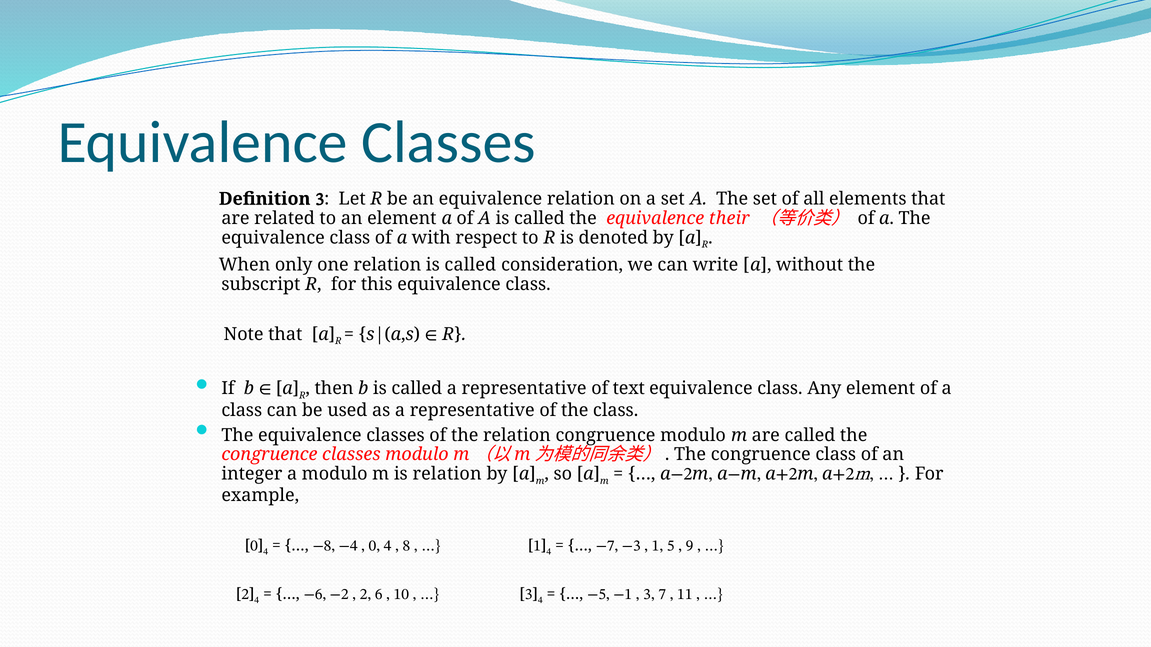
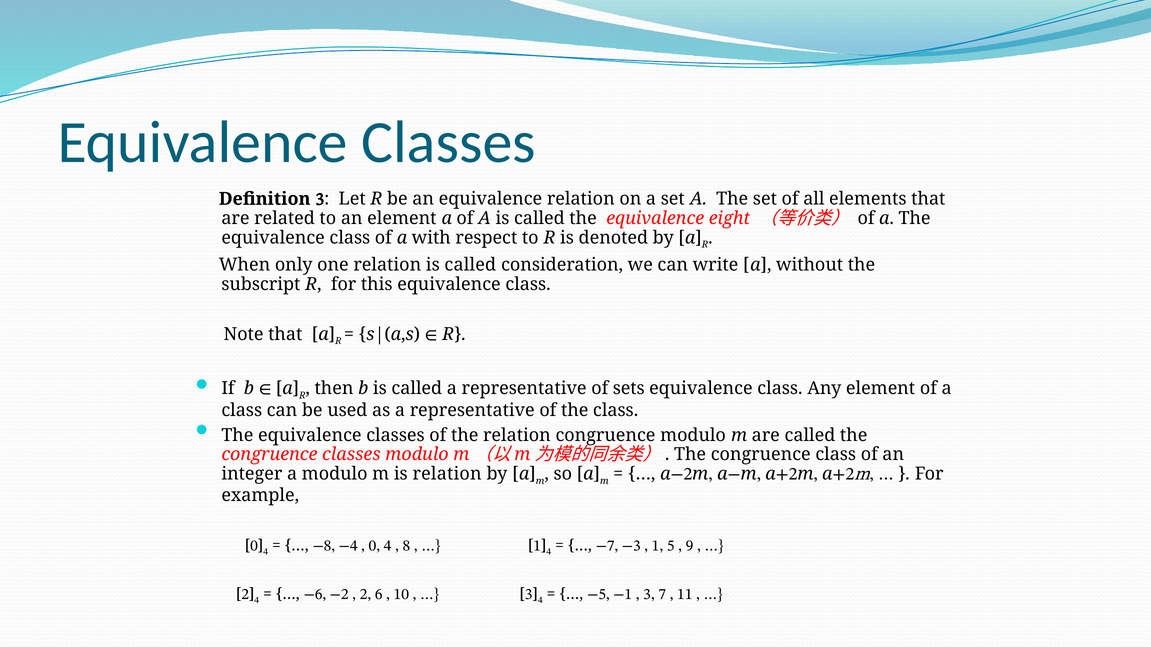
their: their -> eight (729, 218)
text: text -> sets (629, 389)
